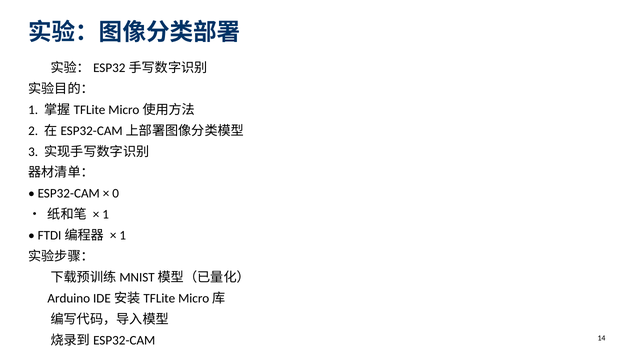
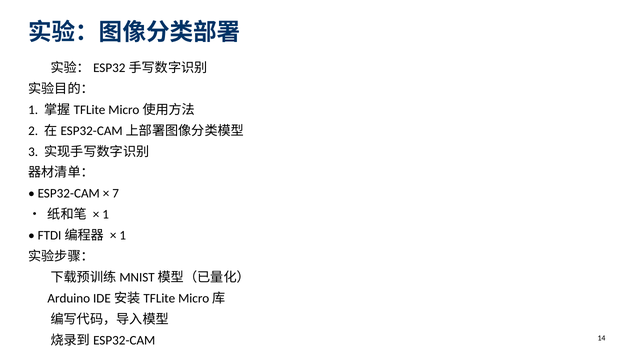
0: 0 -> 7 (116, 194)
